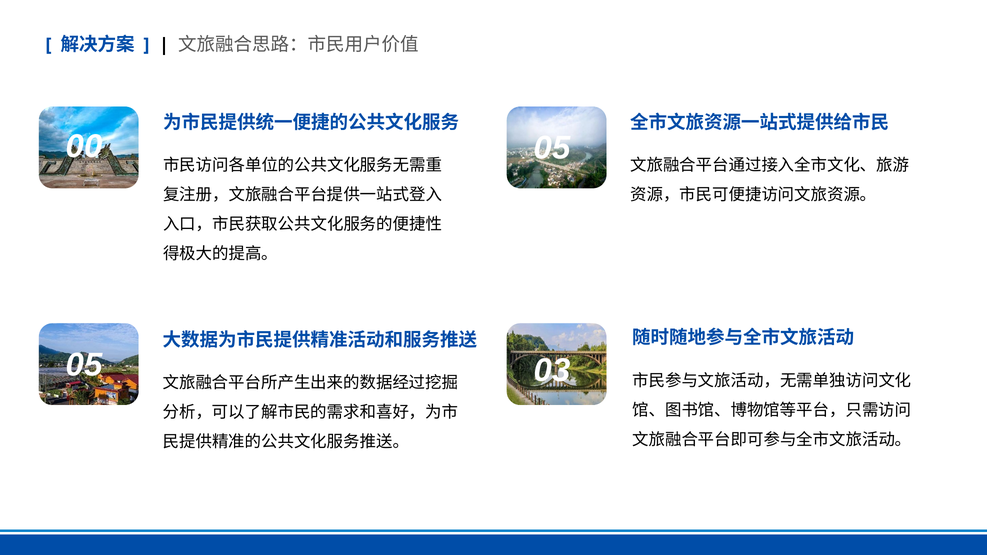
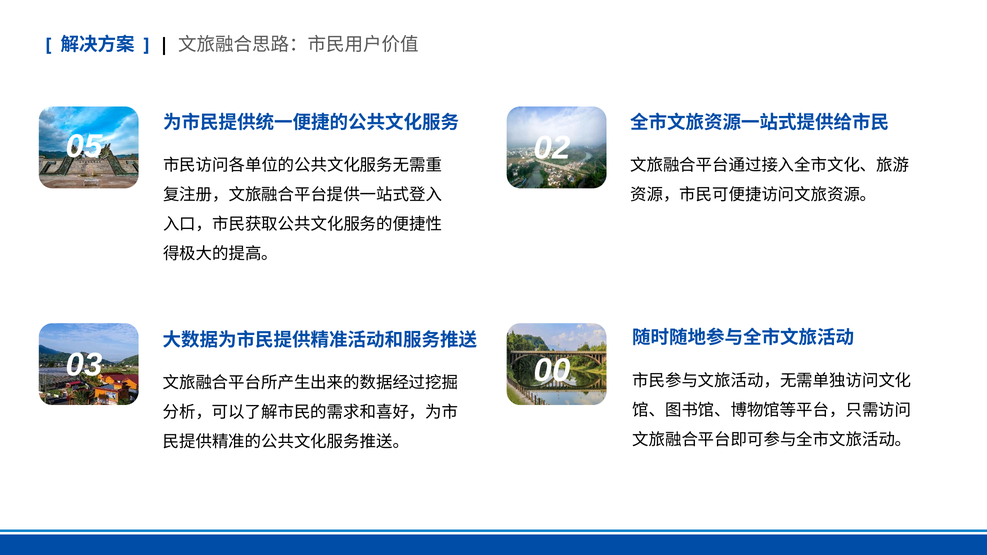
0: 0 -> 5 (93, 147)
5: 5 -> 2 (561, 148)
5: 5 -> 3 (93, 365)
0 3: 3 -> 0 (561, 371)
